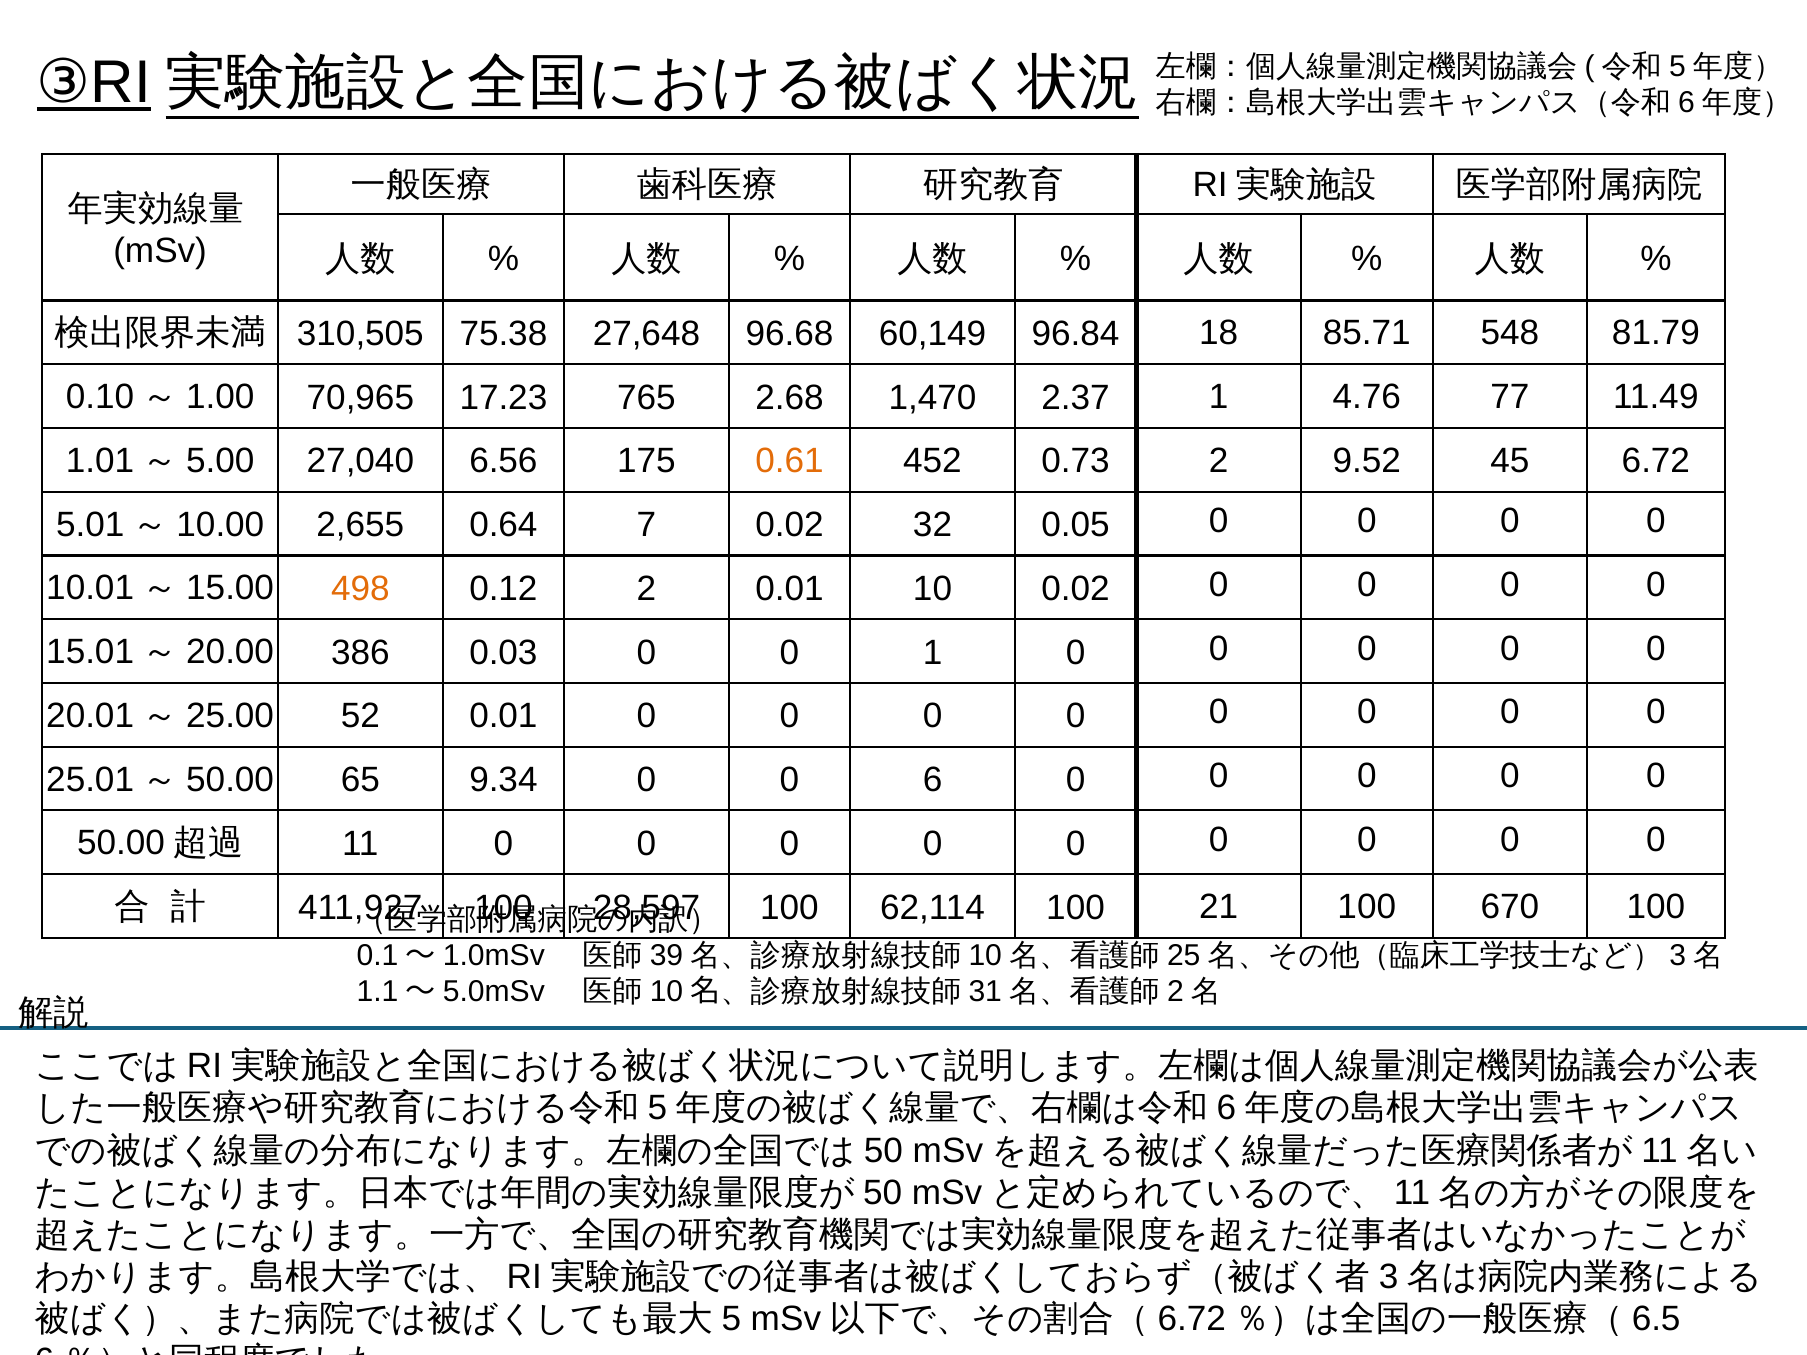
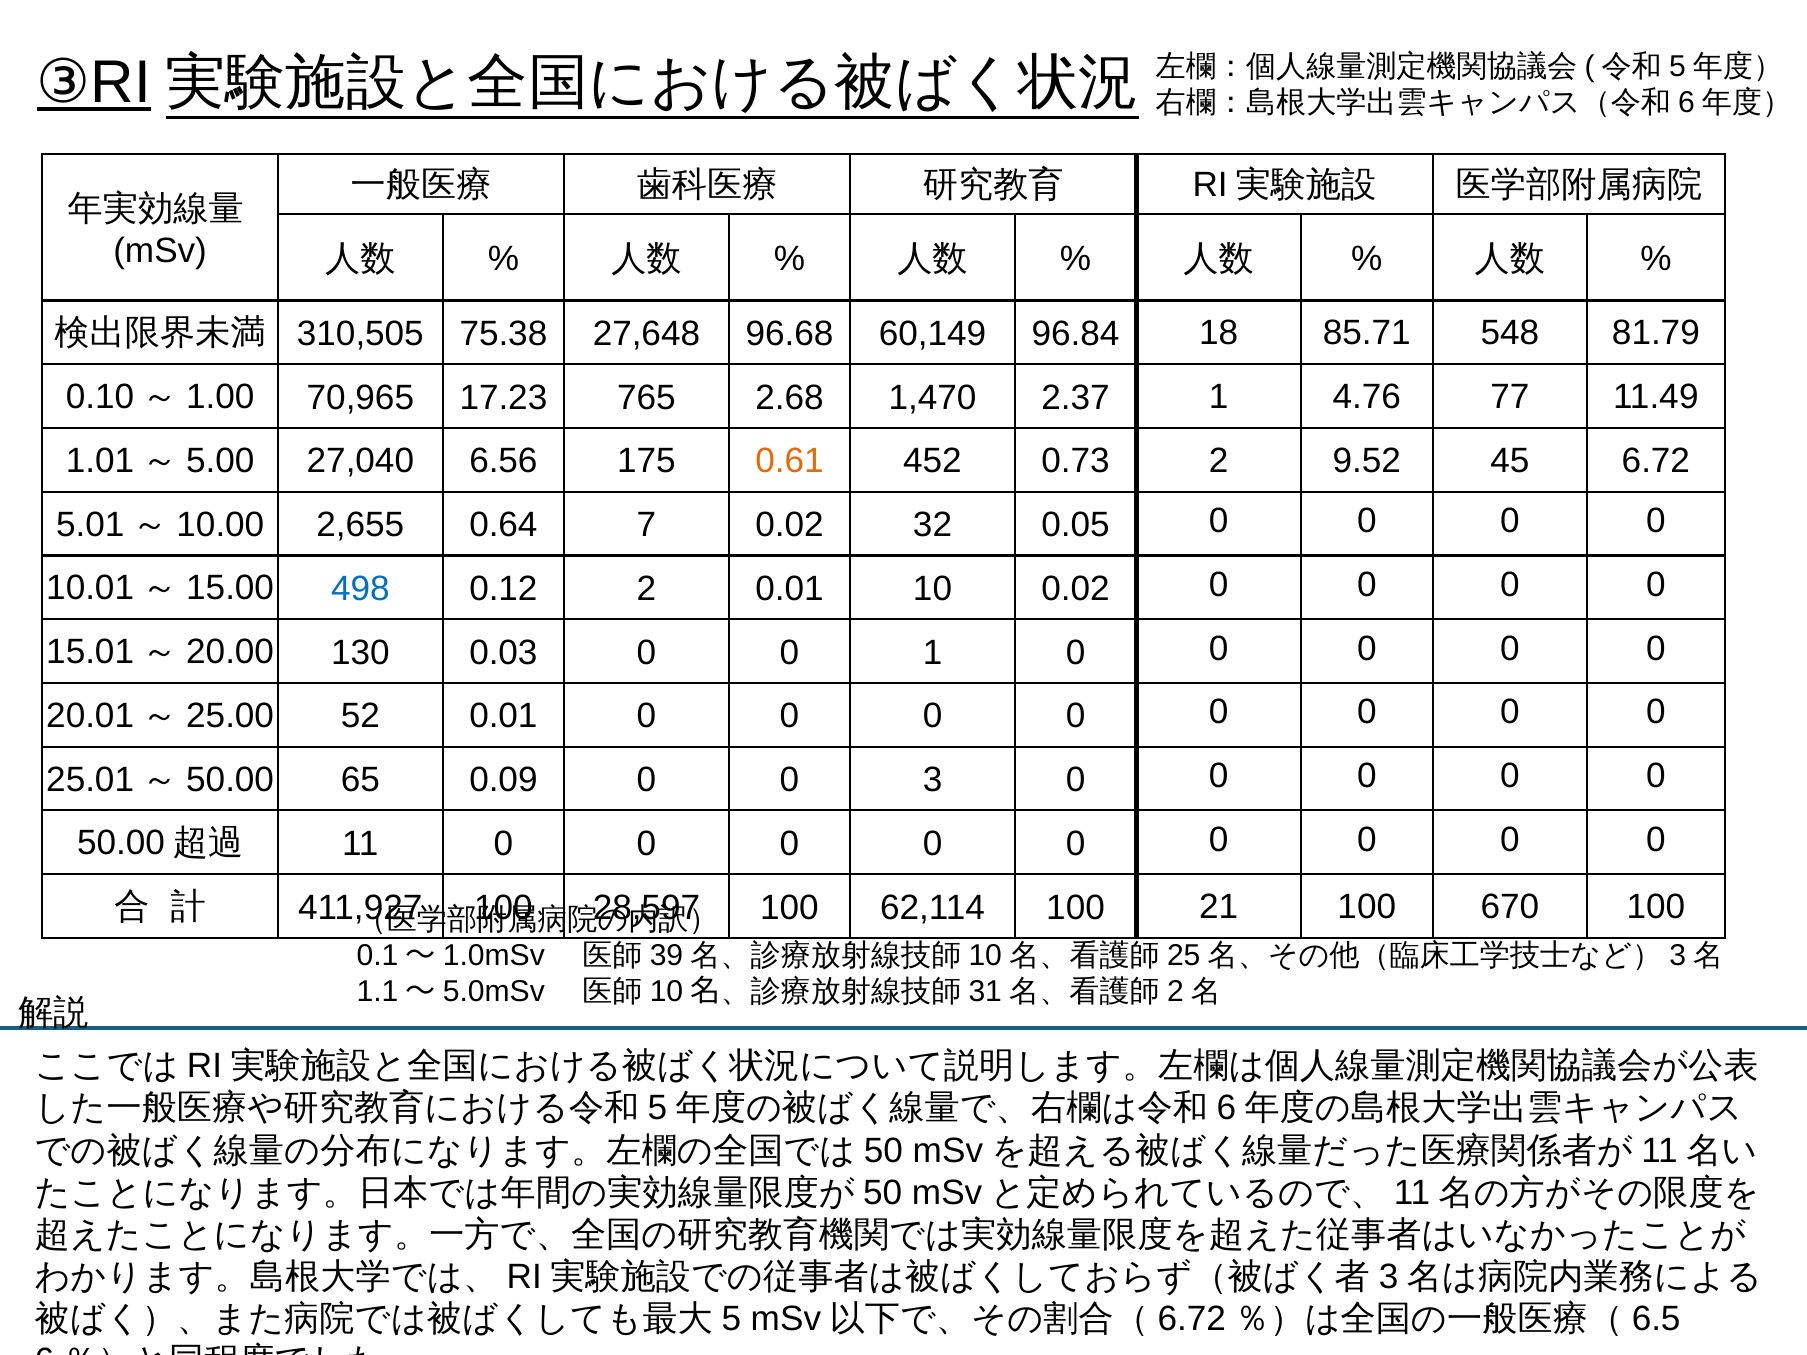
498 colour: orange -> blue (360, 589)
386: 386 -> 130 (360, 653)
9.34: 9.34 -> 0.09 (503, 780)
6: 6 -> 3 (933, 780)
